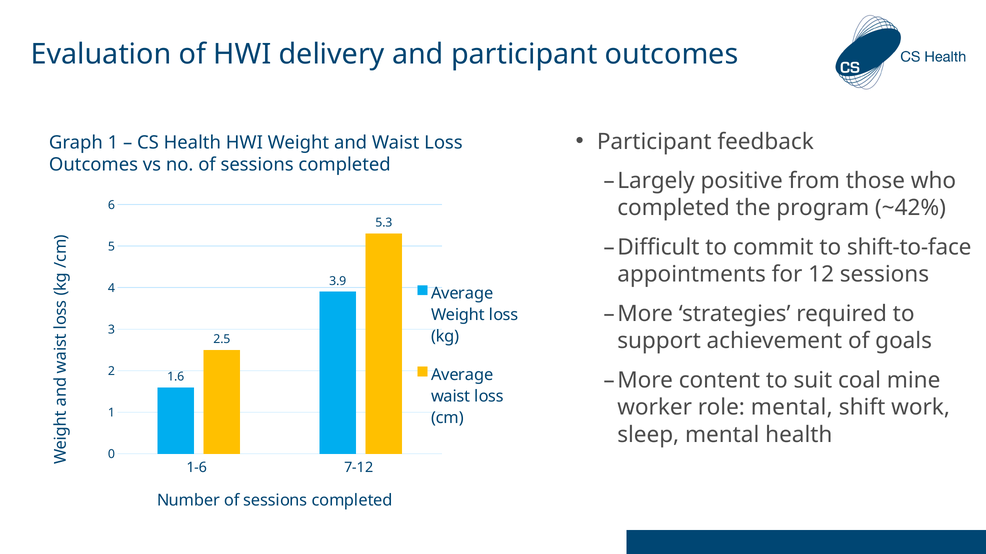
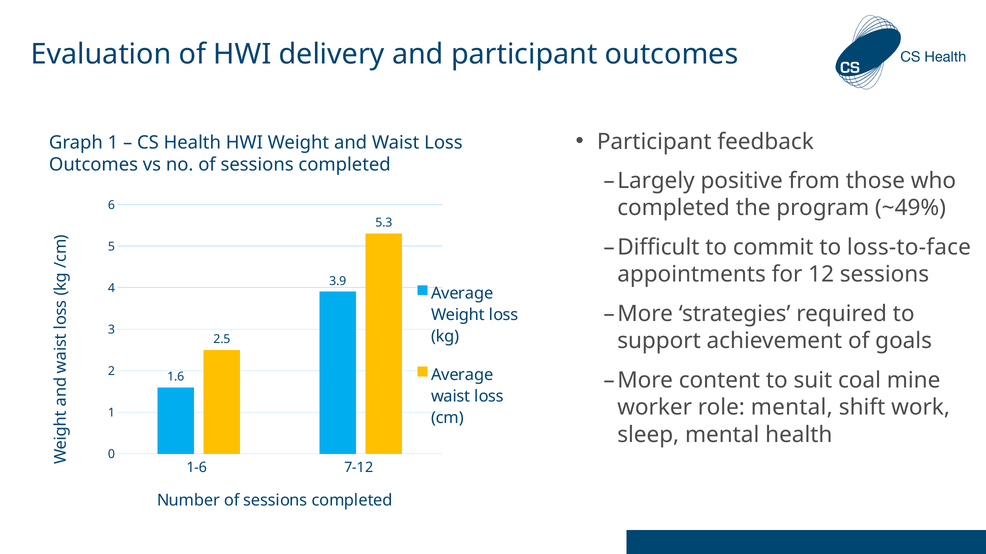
~42%: ~42% -> ~49% (910, 208)
shift-to-face: shift-to-face -> loss-to-face (909, 248)
